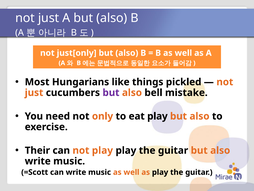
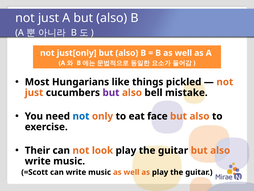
not colour: black -> blue (81, 116)
eat play: play -> face (157, 116)
not play: play -> look (103, 150)
